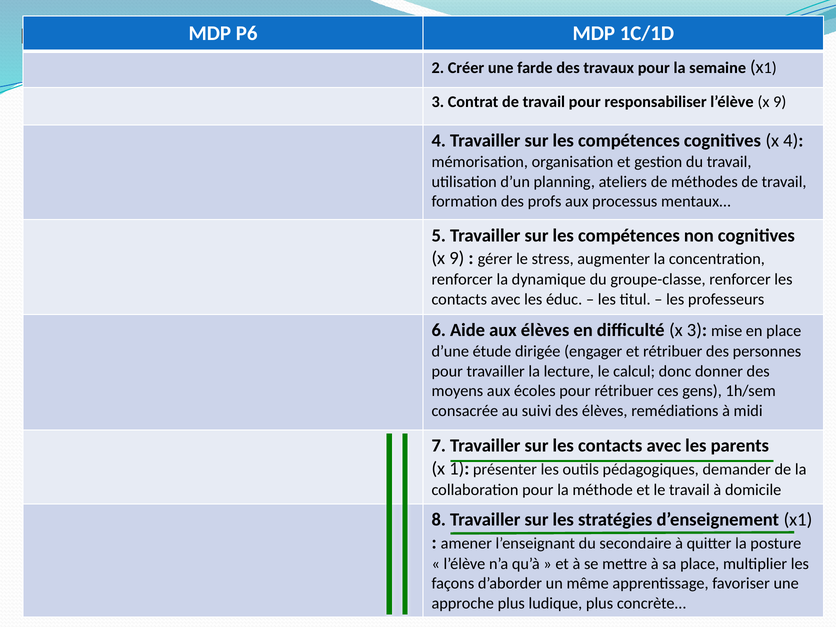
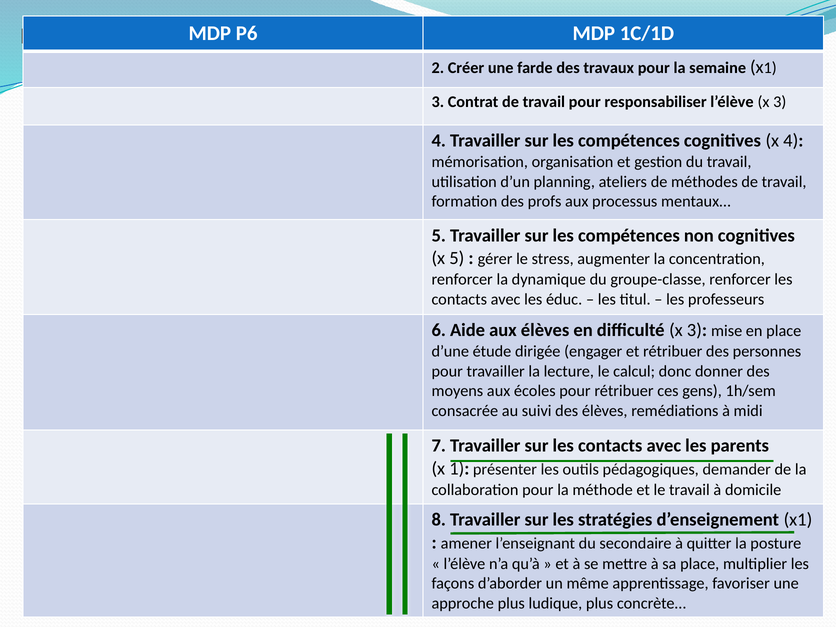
l’élève x 9: 9 -> 3 (780, 102)
9: 9 -> 5 (457, 258)
